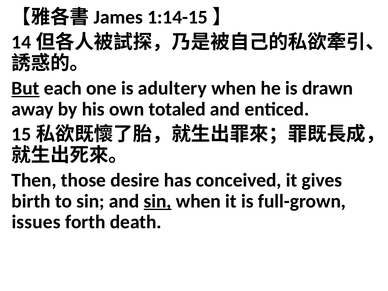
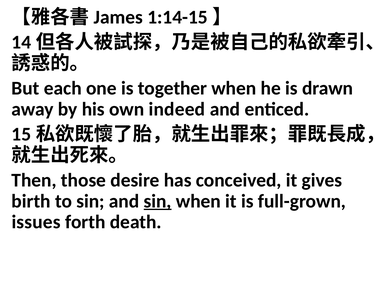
But underline: present -> none (25, 88)
adultery: adultery -> together (172, 88)
totaled: totaled -> indeed (177, 109)
